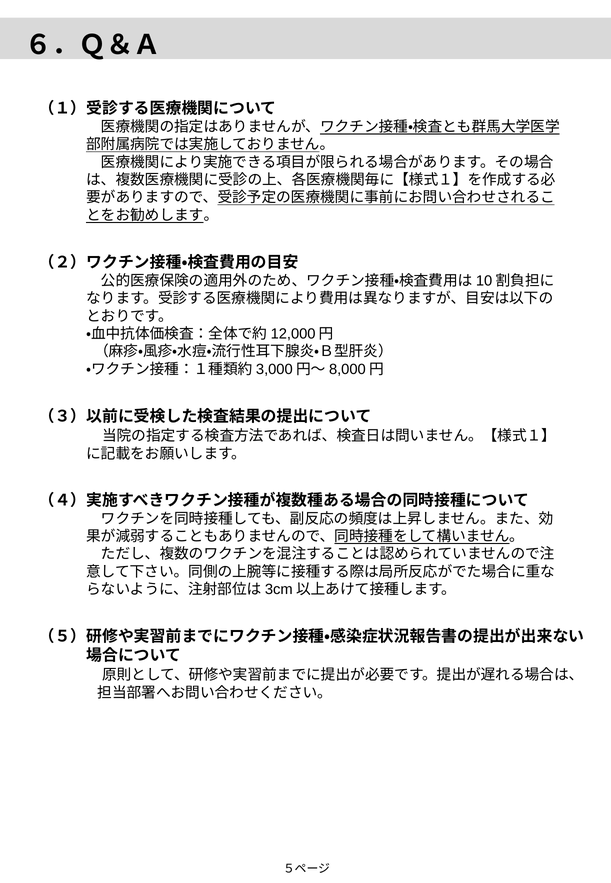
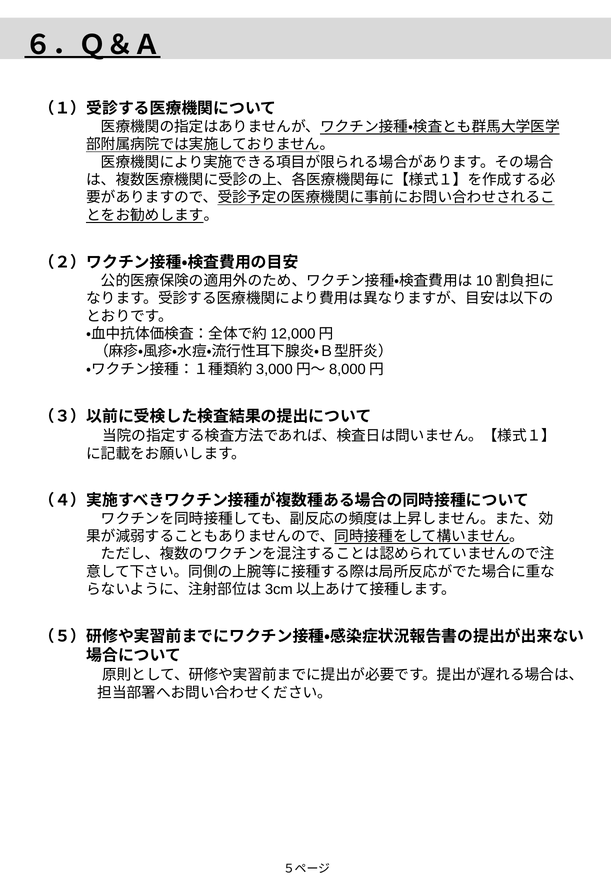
６．Ｑ＆Ａ underline: none -> present (93, 45)
